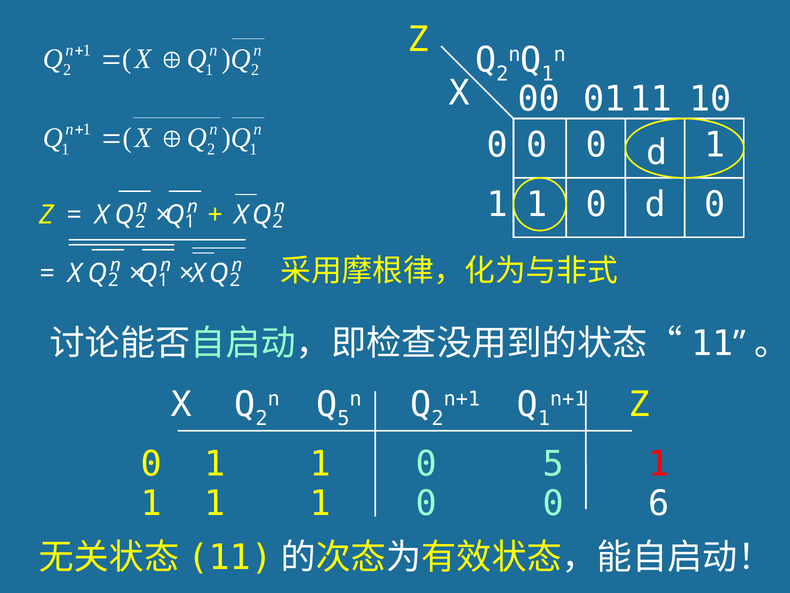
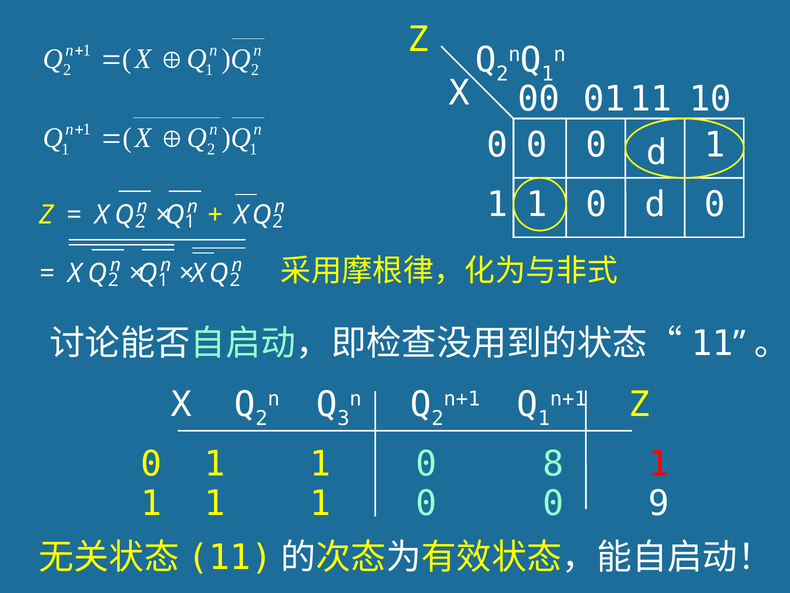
5: 5 -> 3 (344, 418)
0 5: 5 -> 8 (553, 464)
6: 6 -> 9 (659, 503)
